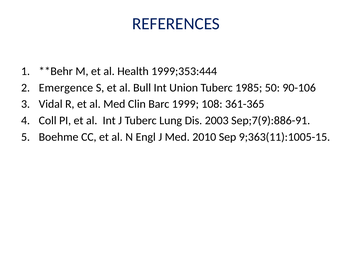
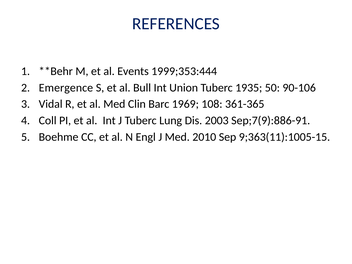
Health: Health -> Events (133, 71)
1985: 1985 -> 1935 (249, 88)
1999: 1999 -> 1969 (185, 104)
